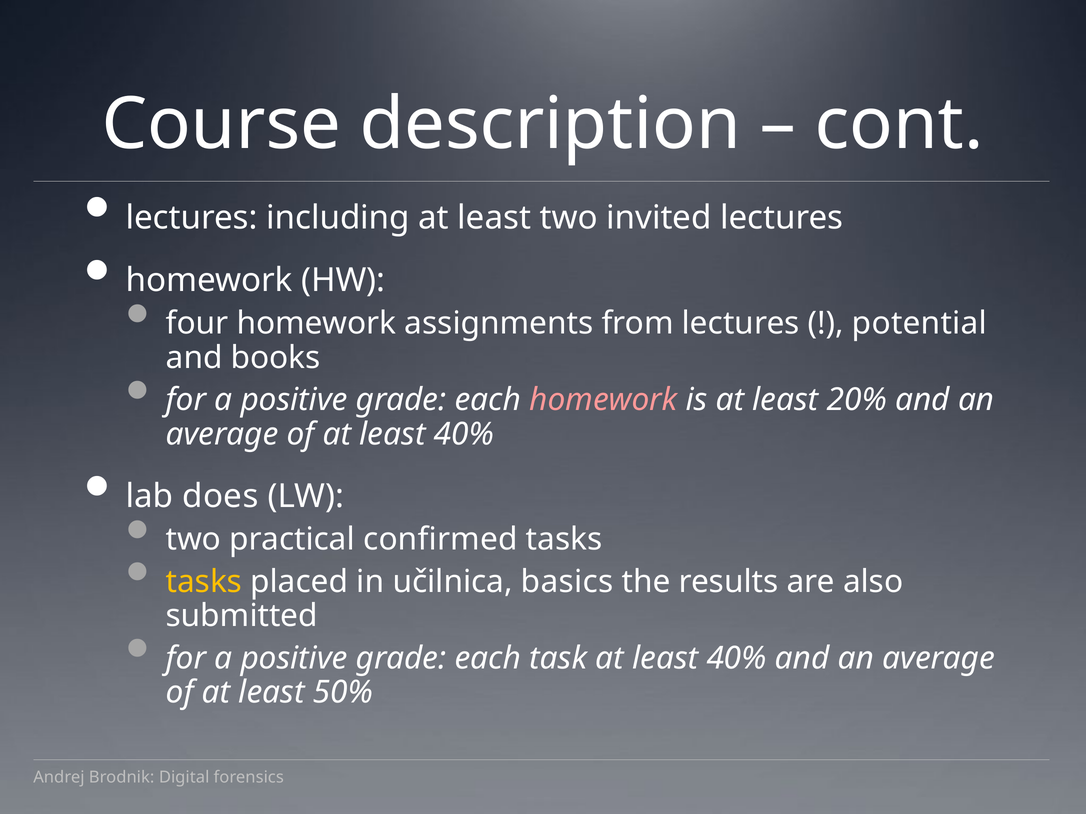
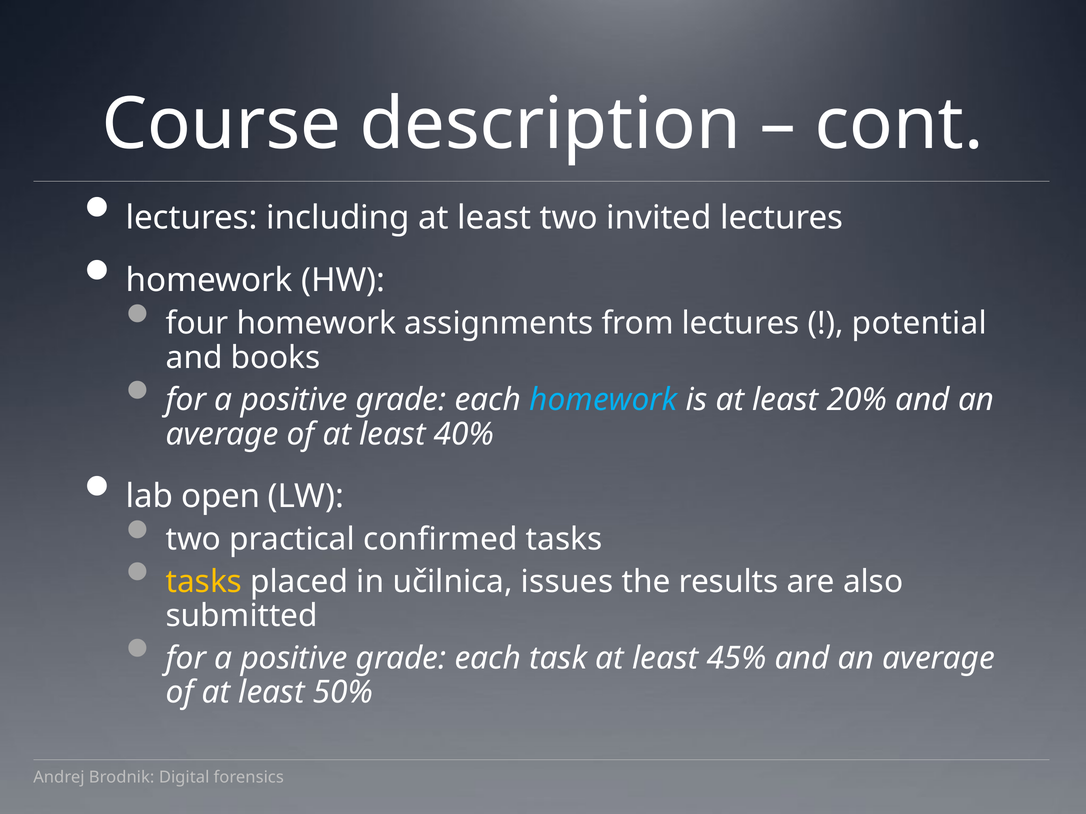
homework colour: pink -> light blue (603, 400)
does: does -> open (221, 497)
basics: basics -> issues (567, 582)
task at least 40%: 40% -> 45% (737, 659)
